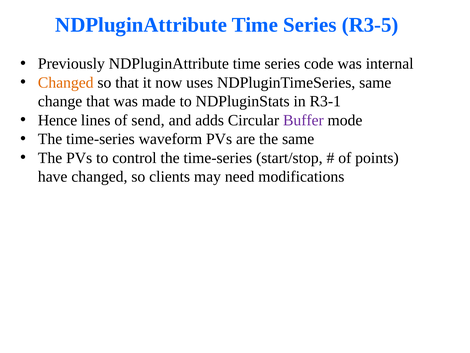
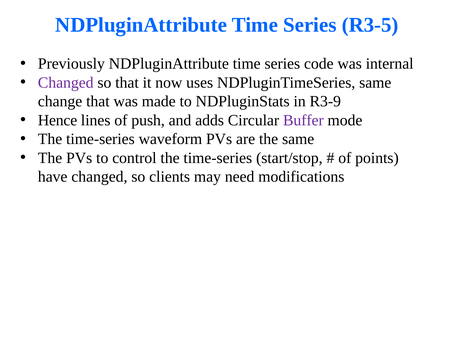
Changed colour: orange -> purple (66, 83)
R3-1: R3-1 -> R3-9 (325, 101)
send: send -> push (148, 120)
